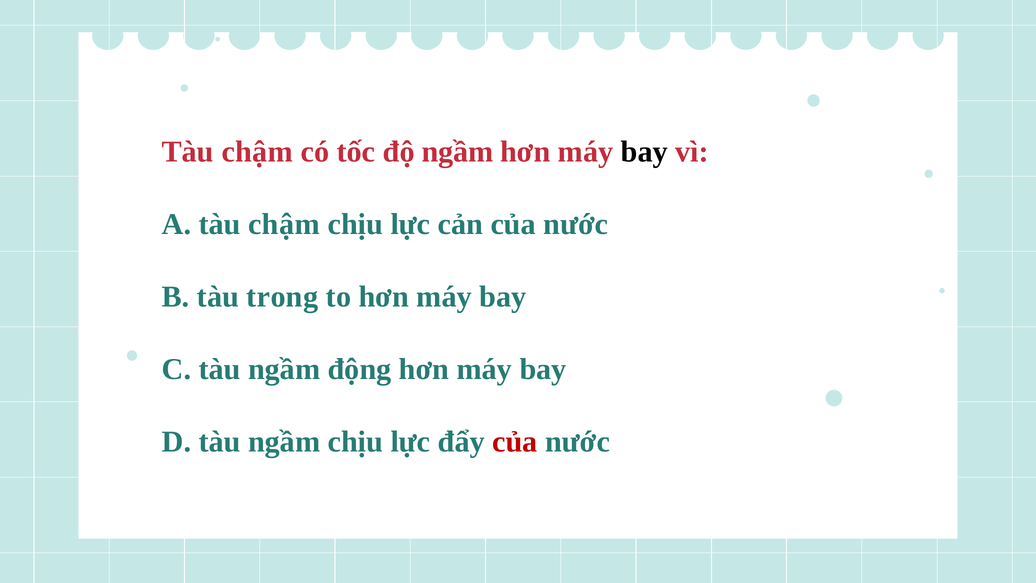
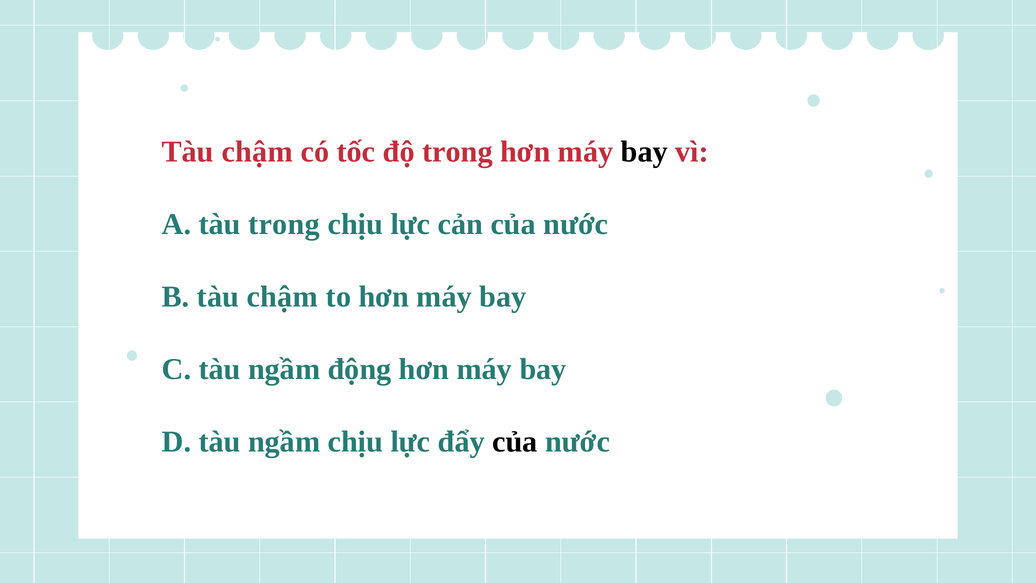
độ ngầm: ngầm -> trong (457, 152)
A tàu chậm: chậm -> trong (284, 224)
B tàu trong: trong -> chậm (282, 297)
của colour: red -> black (515, 442)
